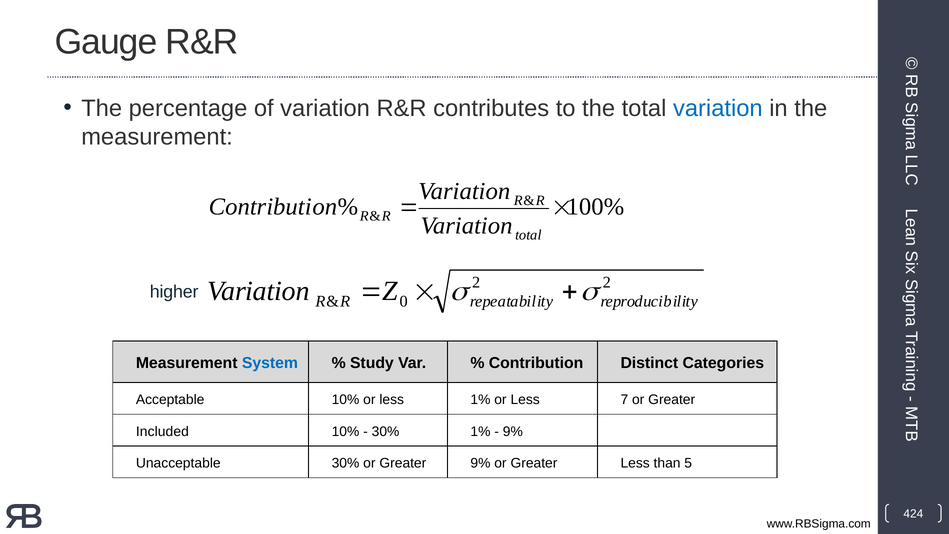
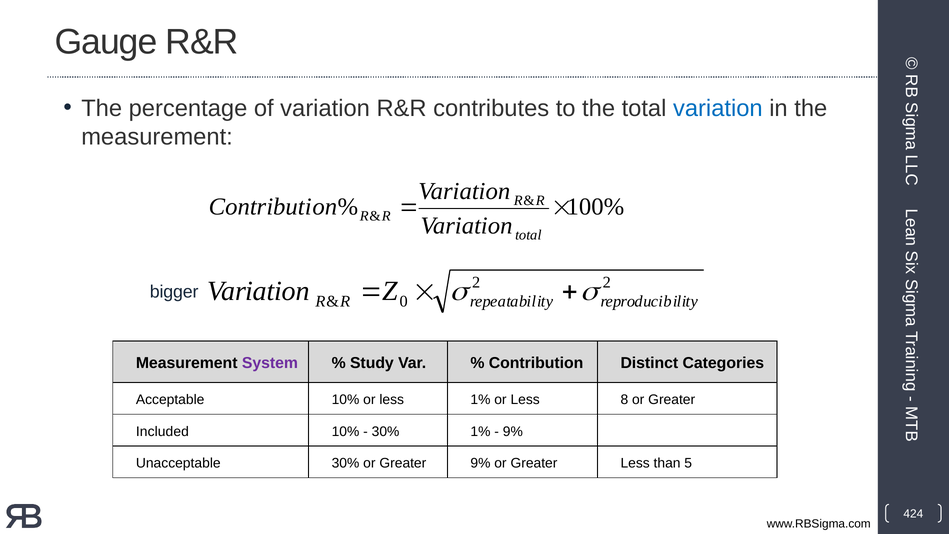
higher: higher -> bigger (174, 292)
System colour: blue -> purple (270, 363)
7: 7 -> 8 (624, 400)
